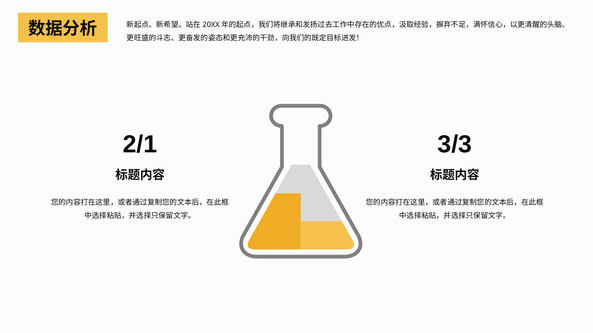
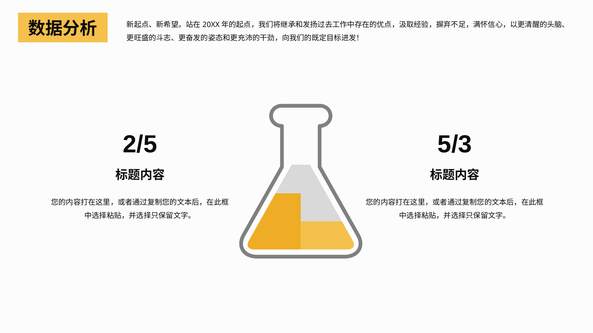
2/1: 2/1 -> 2/5 (140, 144)
3/3: 3/3 -> 5/3 (455, 144)
